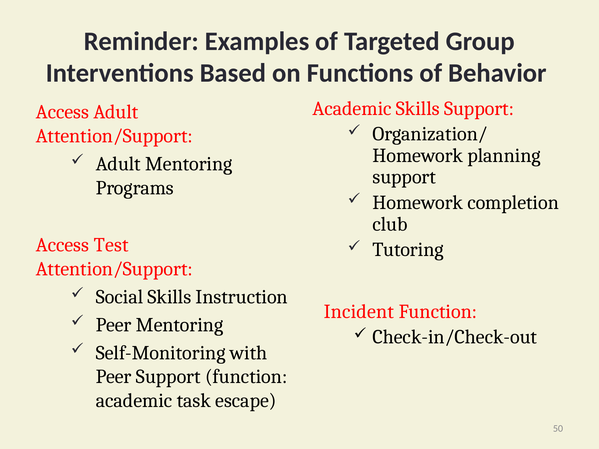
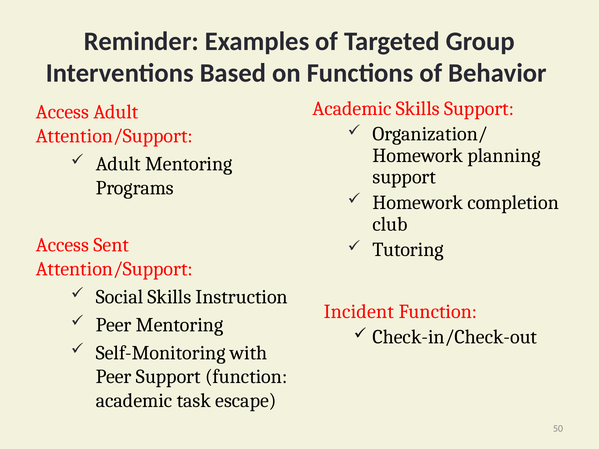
Test: Test -> Sent (111, 245)
